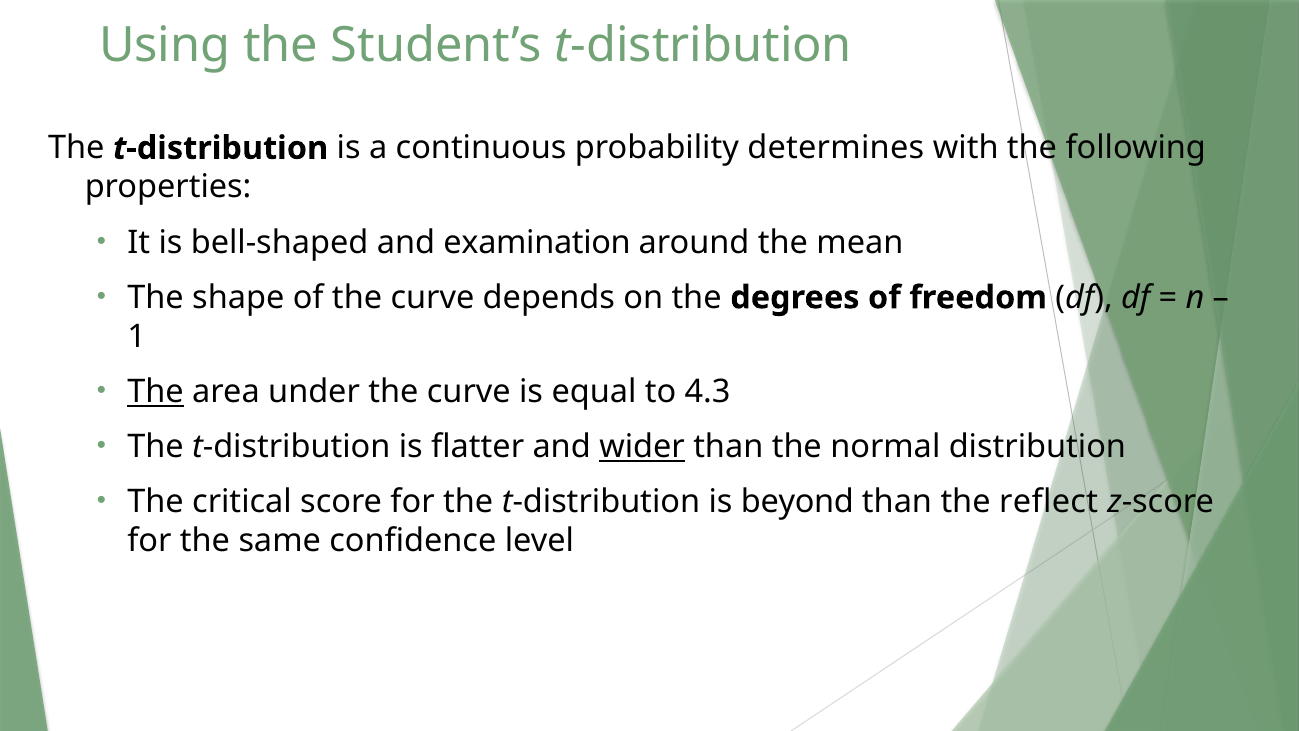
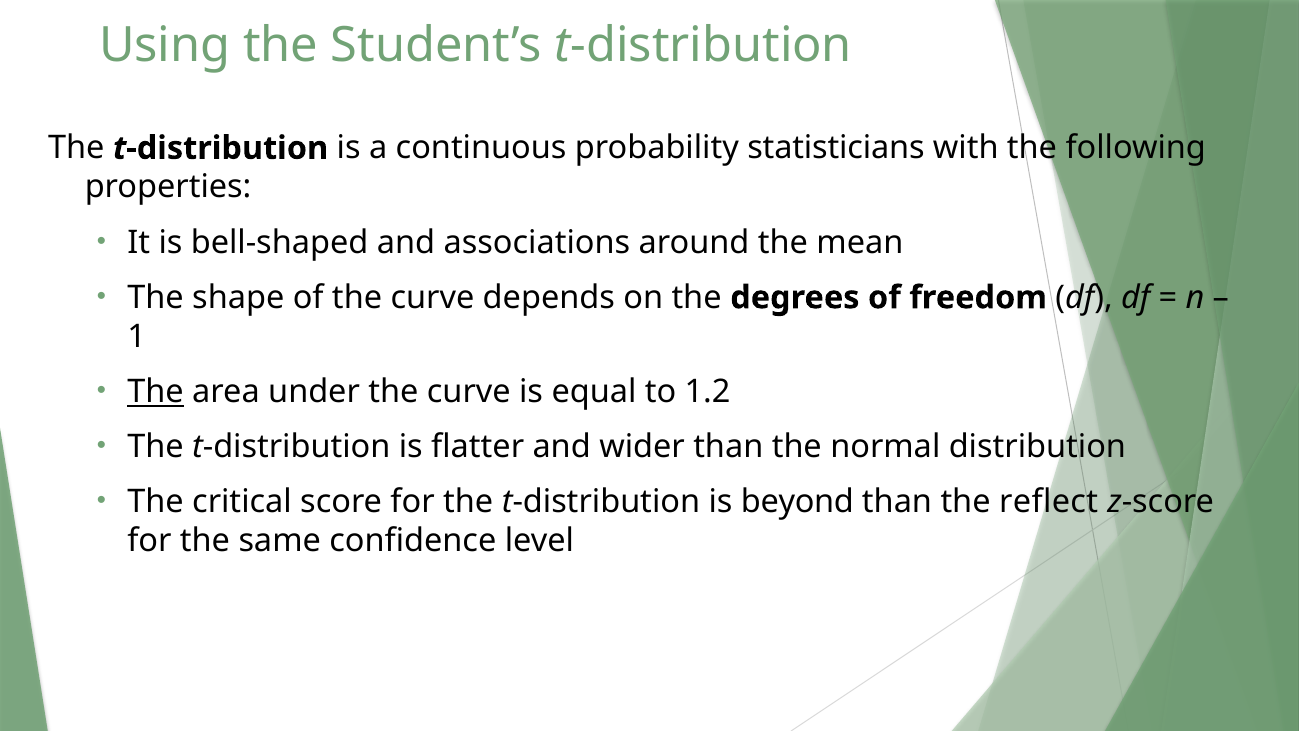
determines: determines -> statisticians (836, 148)
examination: examination -> associations (537, 242)
4.3: 4.3 -> 1.2 (708, 392)
wider underline: present -> none (642, 447)
